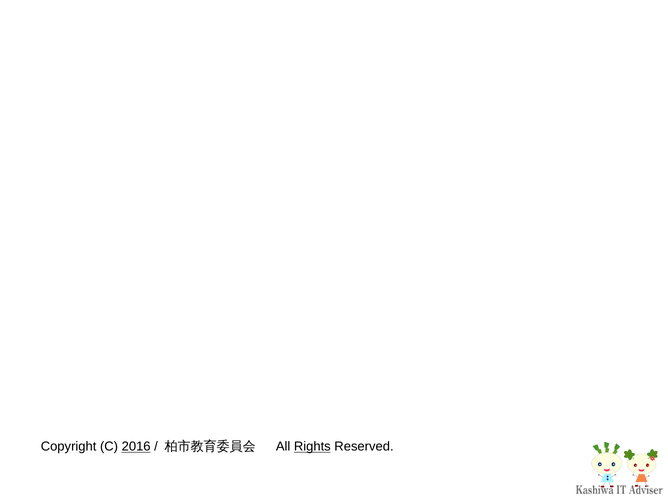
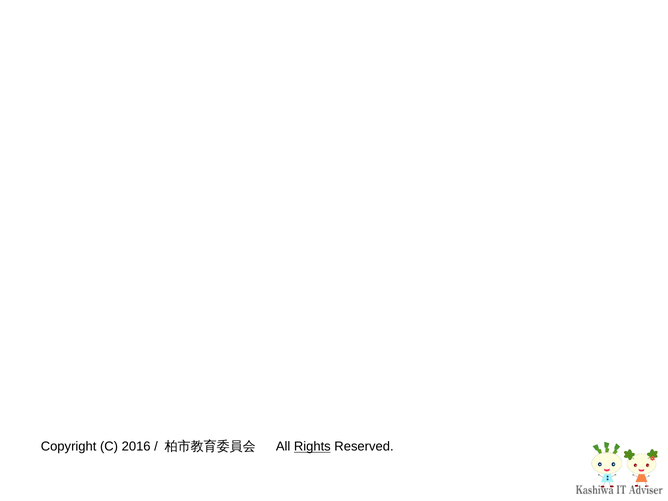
2016 underline: present -> none (136, 447)
